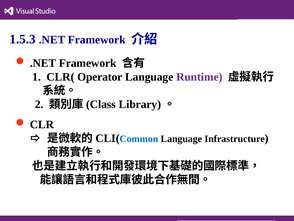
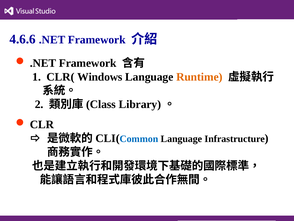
1.5.3: 1.5.3 -> 4.6.6 (23, 39)
Operator: Operator -> Windows (100, 77)
Runtime colour: purple -> orange (199, 77)
